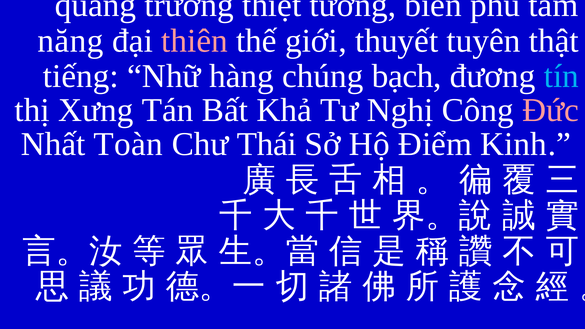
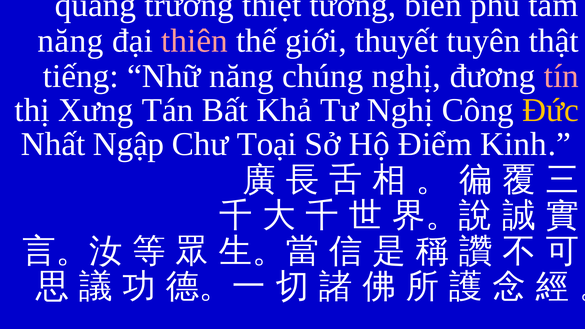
Nhữ hàng: hàng -> năng (241, 76)
chúng bạch: bạch -> nghị (406, 76)
tín colour: light blue -> pink (561, 76)
Đức colour: pink -> yellow (551, 110)
Toàn: Toàn -> Ngập (129, 144)
Thái: Thái -> Toại (267, 144)
